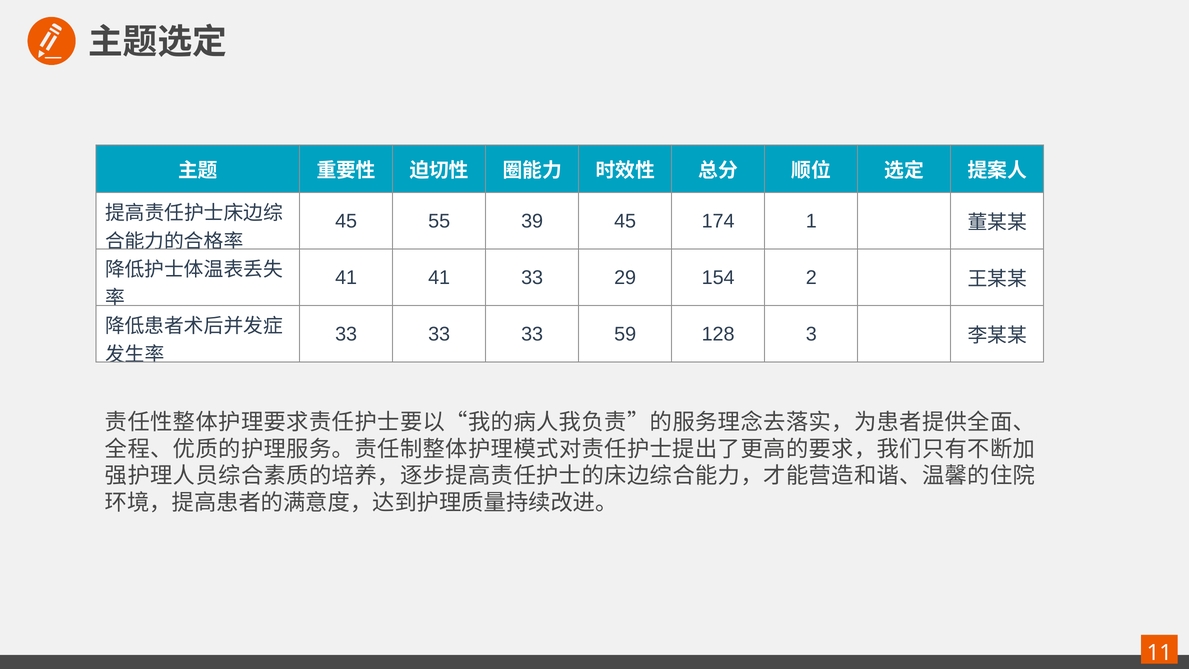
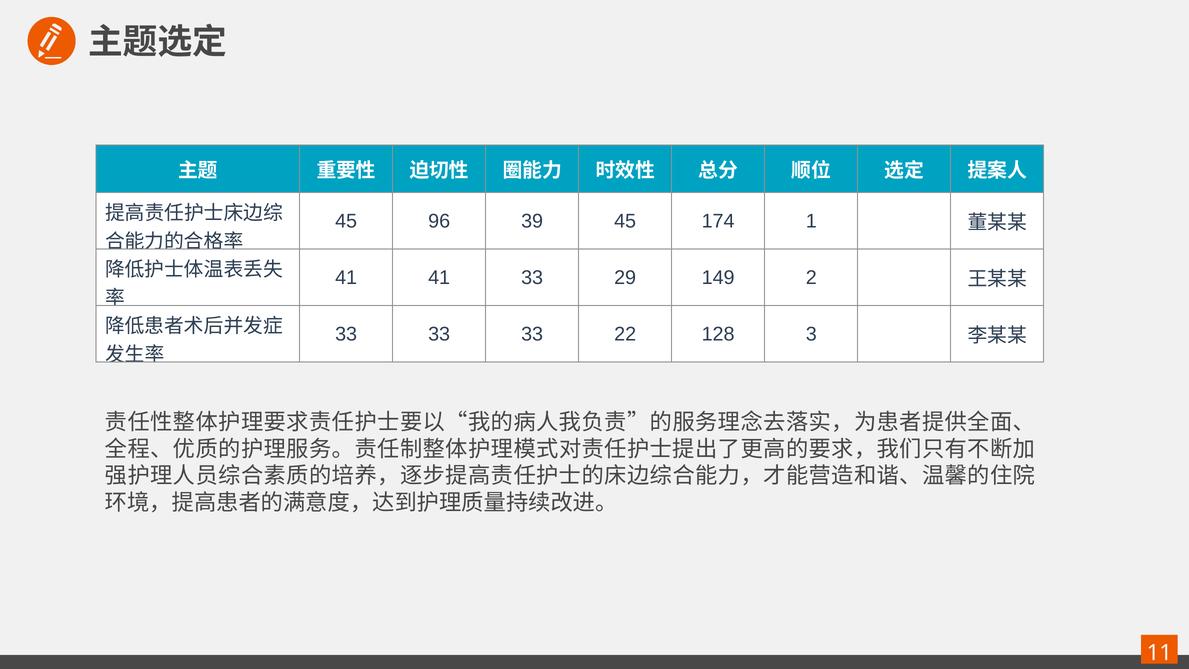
55: 55 -> 96 (439, 221)
154: 154 -> 149 (718, 277)
59: 59 -> 22 (625, 334)
